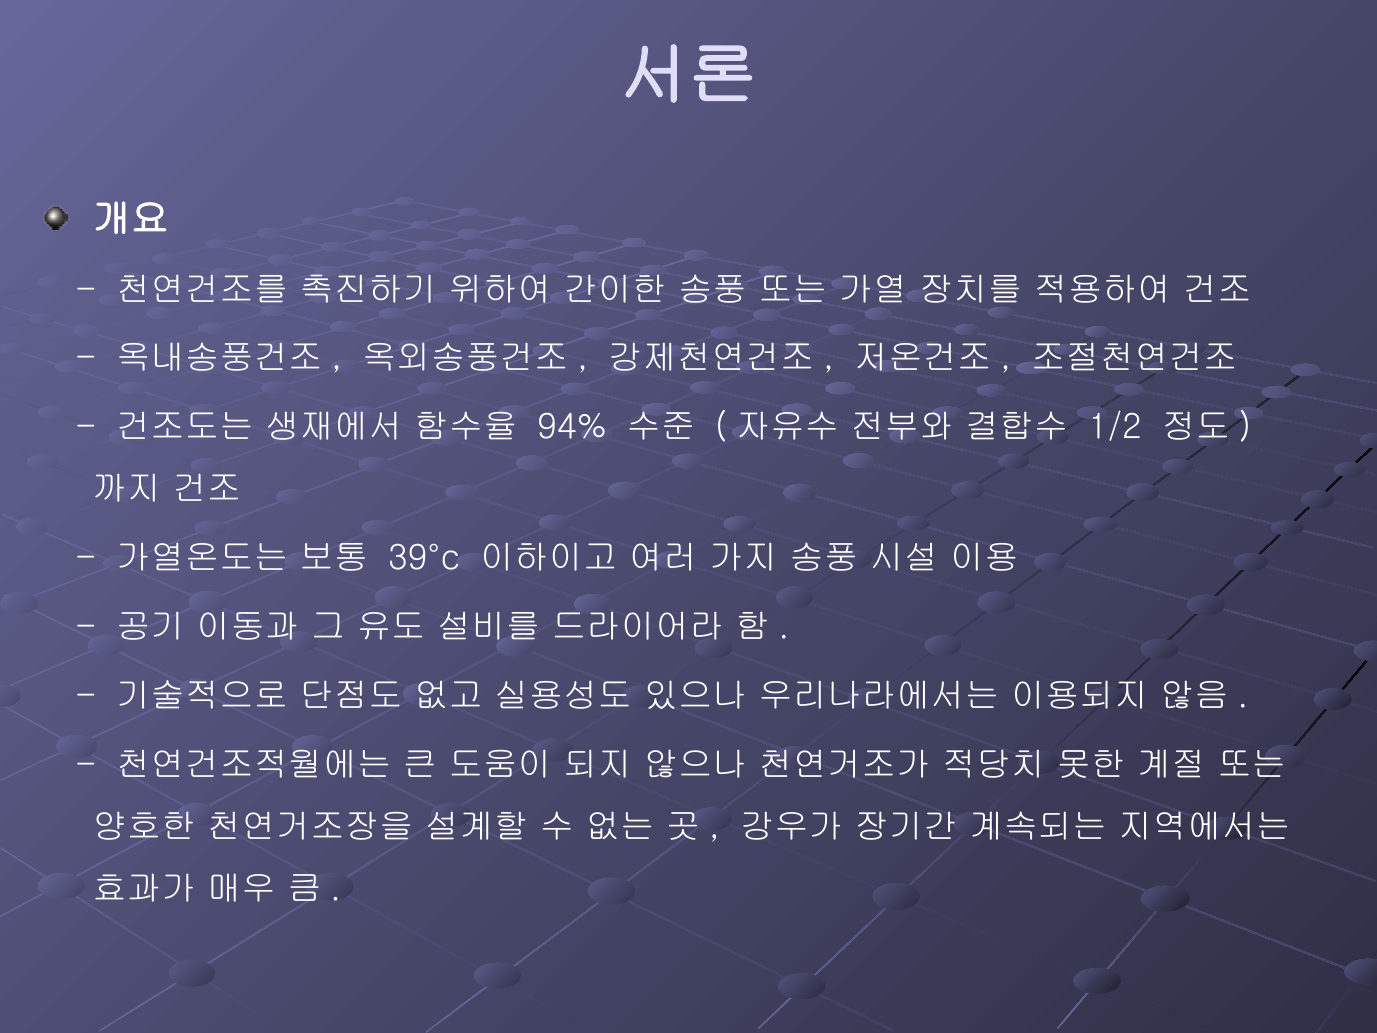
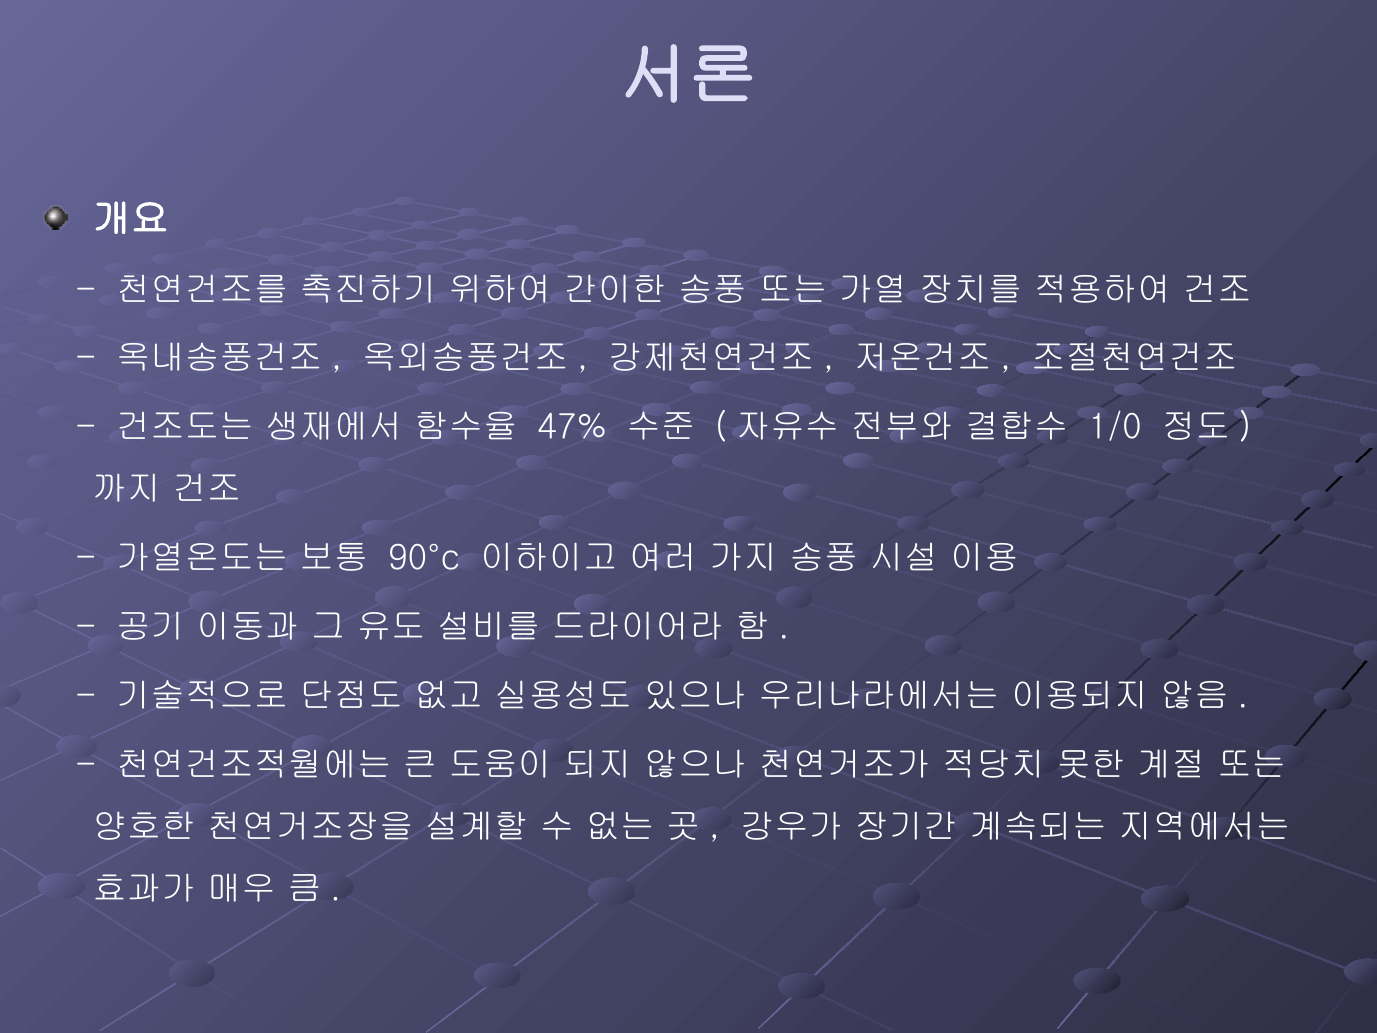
94%: 94% -> 47% (572, 427)
1/2: 1/2 -> 1/0 (1115, 427)
39°c: 39°c -> 90°c (424, 558)
